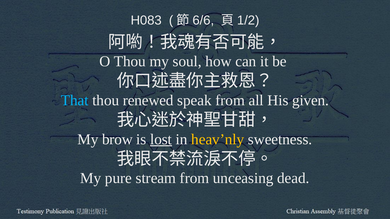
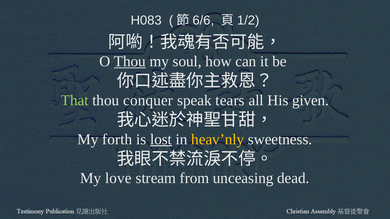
Thou underline: none -> present (130, 61)
That colour: light blue -> light green (75, 100)
renewed: renewed -> conquer (148, 100)
speak from: from -> tears (230, 100)
brow: brow -> forth (117, 140)
pure: pure -> love (118, 179)
